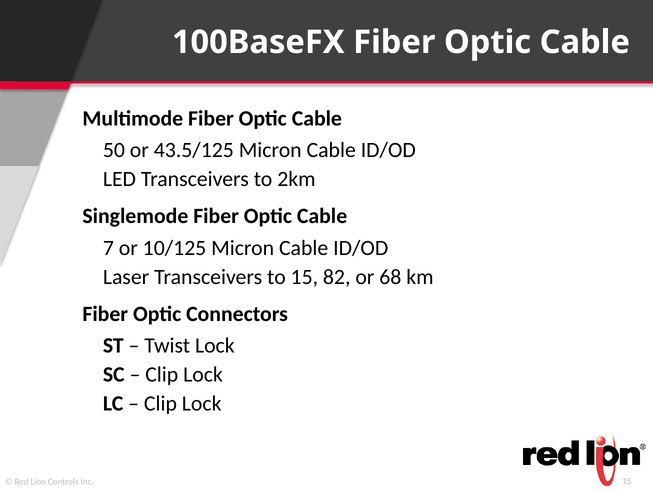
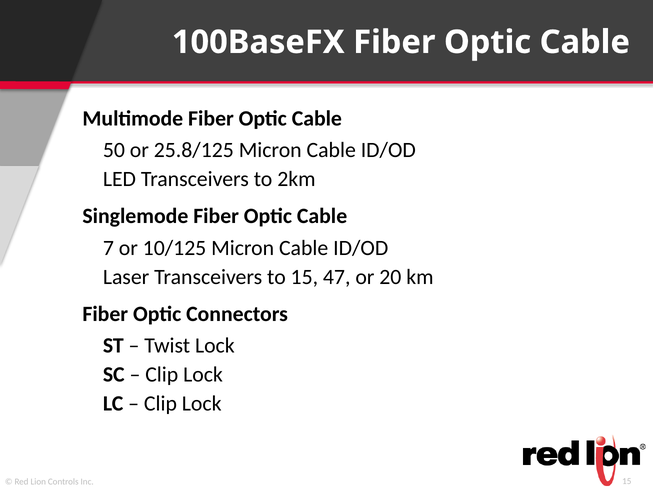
43.5/125: 43.5/125 -> 25.8/125 (194, 150)
82: 82 -> 47 (337, 277)
68: 68 -> 20 (390, 277)
